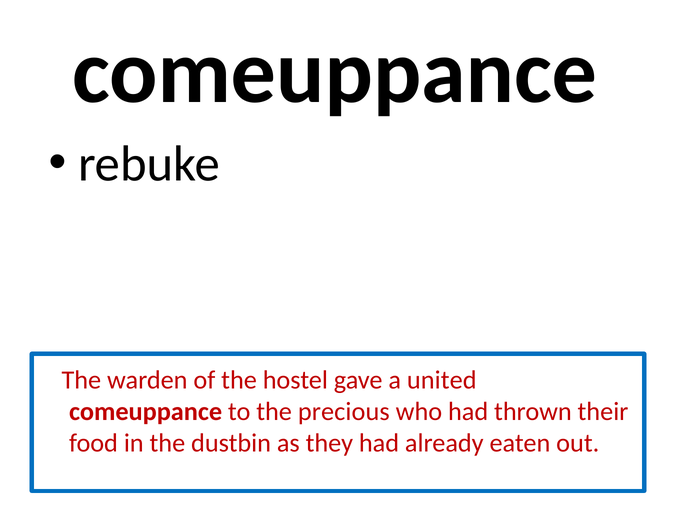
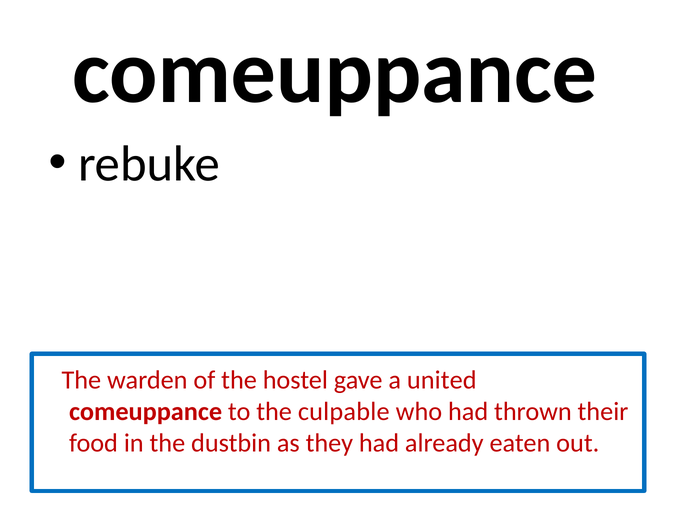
precious: precious -> culpable (344, 412)
